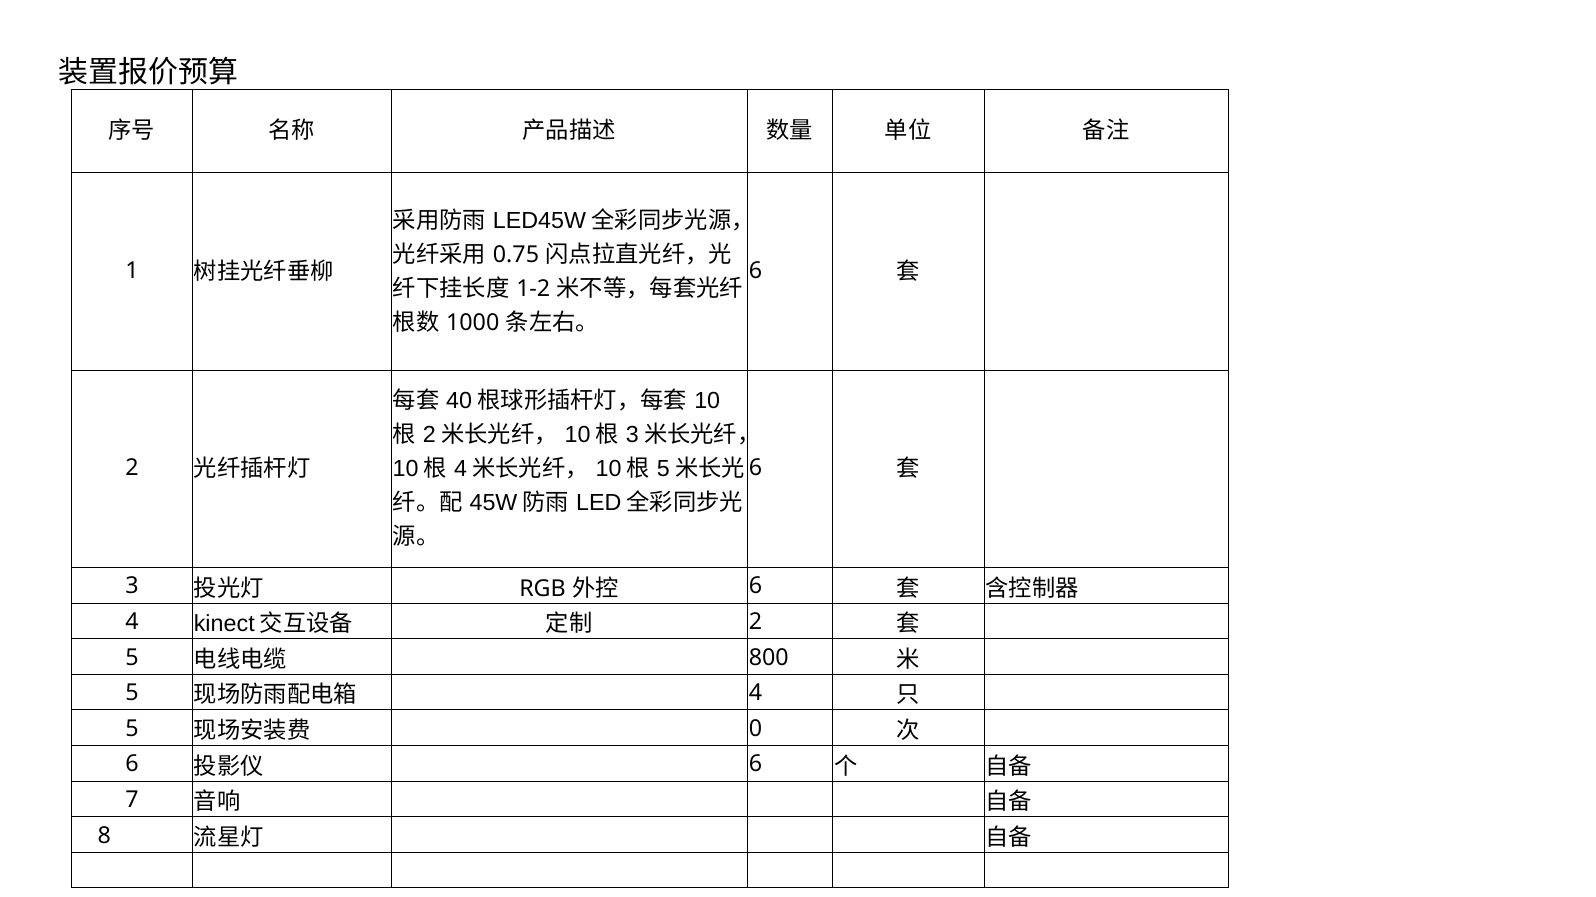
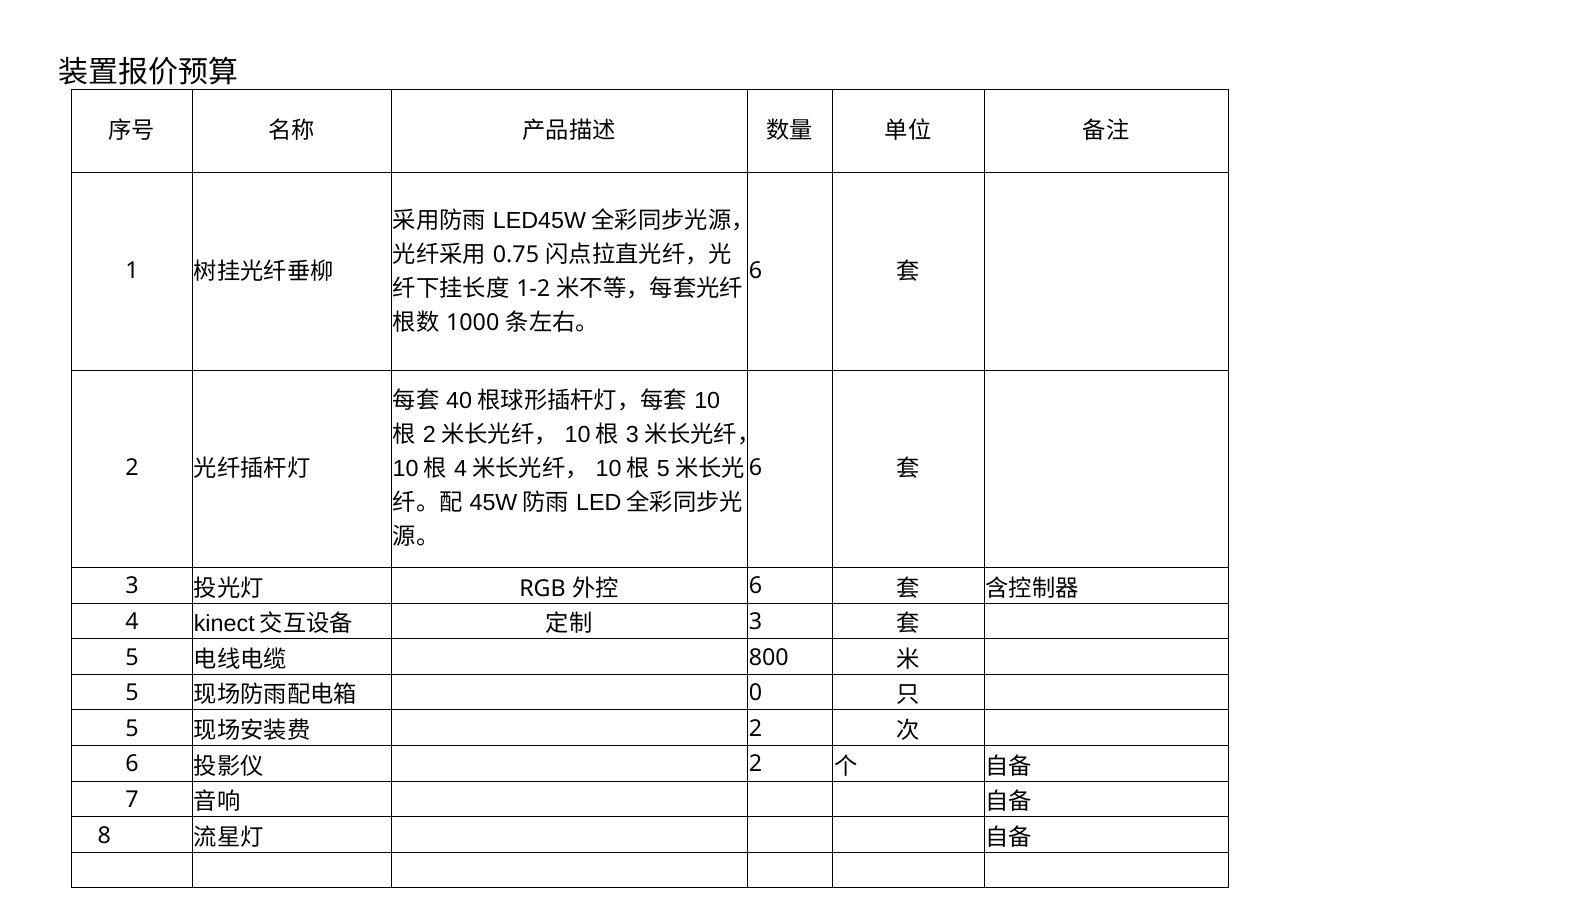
2: 2 -> 3 (756, 622)
4: 4 -> 0 (756, 694)
0: 0 -> 2 (756, 729)
6: 6 -> 2 (756, 765)
